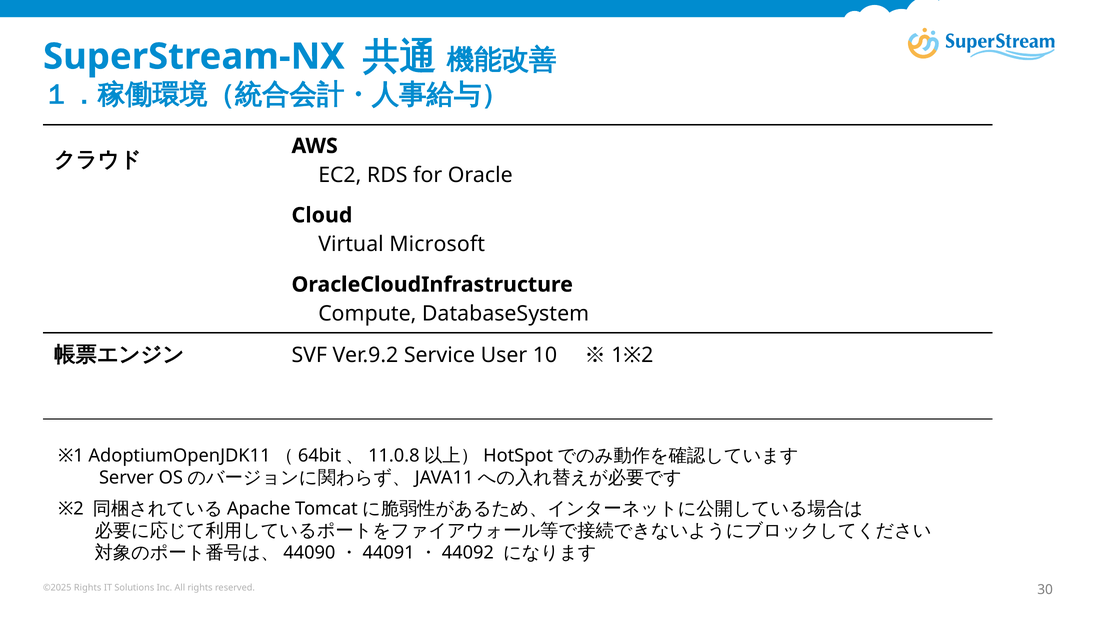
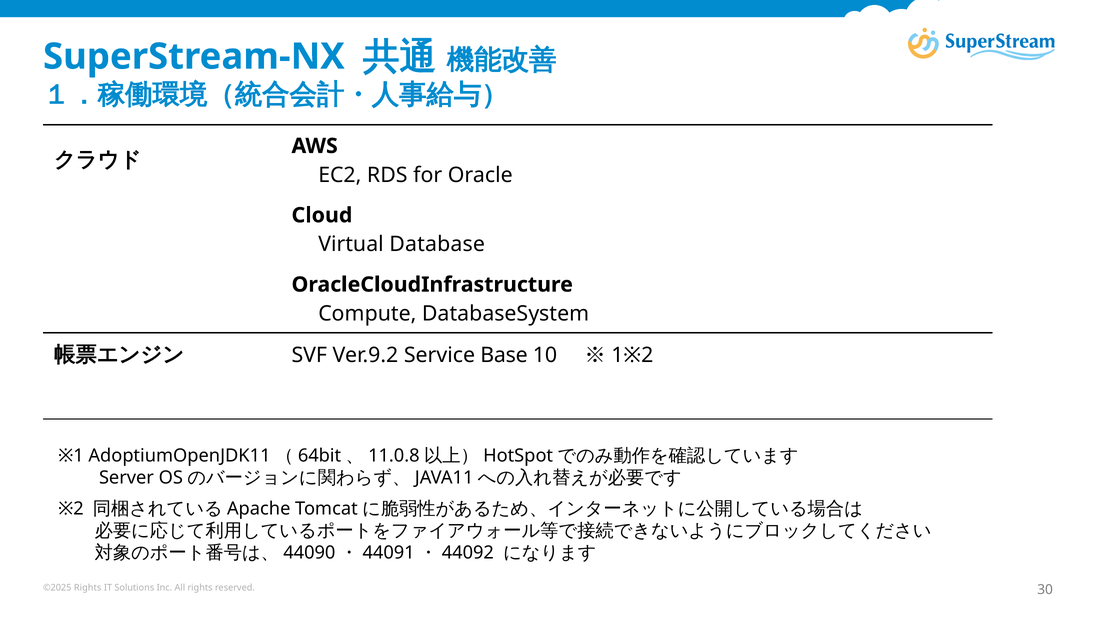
Microsoft: Microsoft -> Database (437, 244)
User: User -> Base (504, 355)
